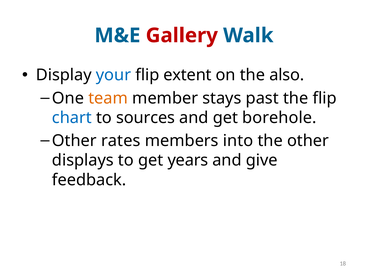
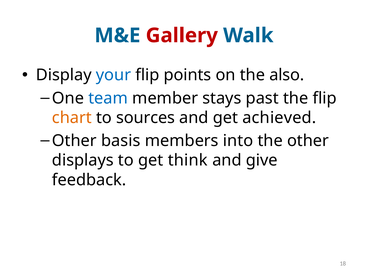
extent: extent -> points (187, 75)
team colour: orange -> blue (108, 98)
chart colour: blue -> orange (72, 118)
borehole: borehole -> achieved (279, 118)
rates: rates -> basis (121, 141)
years: years -> think (188, 160)
